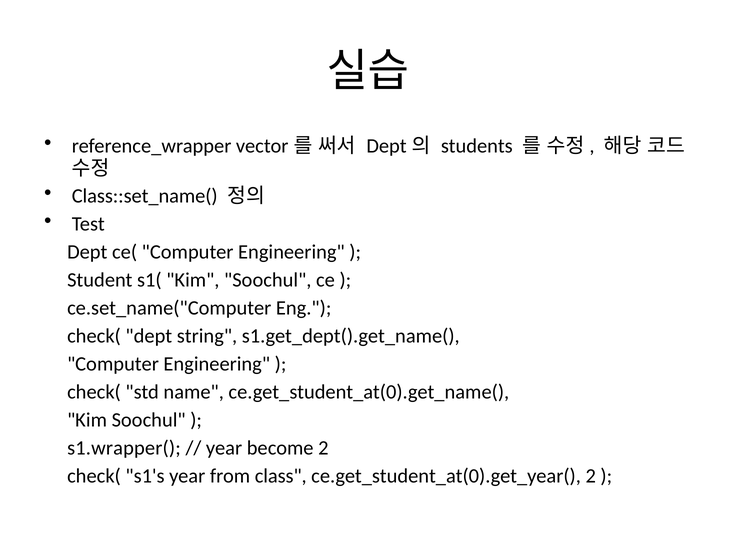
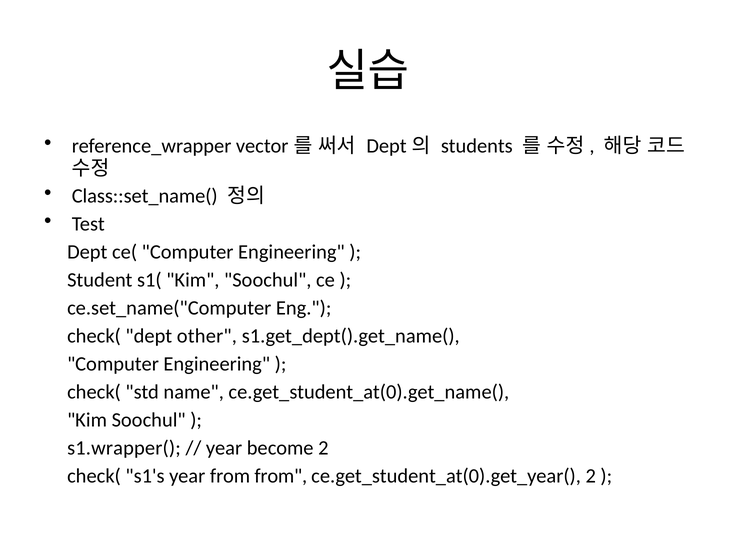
string: string -> other (207, 336)
from class: class -> from (281, 476)
